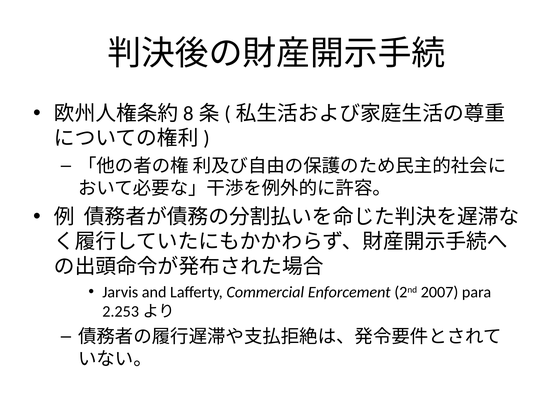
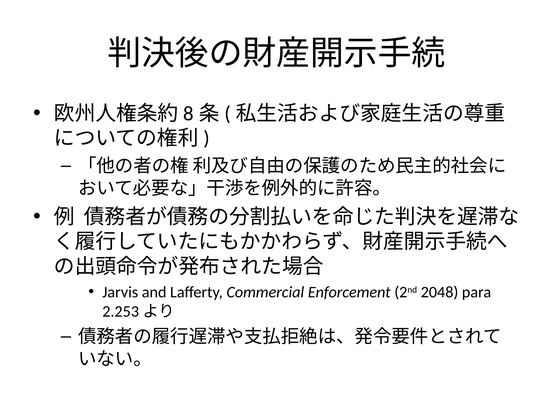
2007: 2007 -> 2048 (440, 292)
